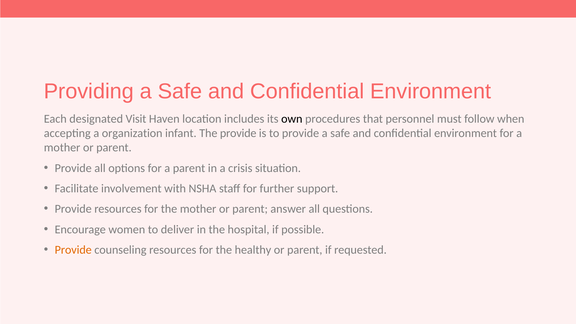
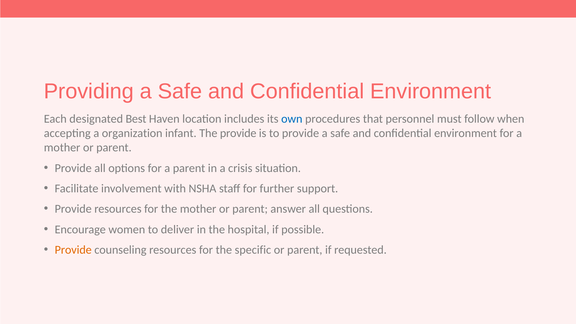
Visit: Visit -> Best (136, 119)
own colour: black -> blue (292, 119)
healthy: healthy -> specific (253, 250)
